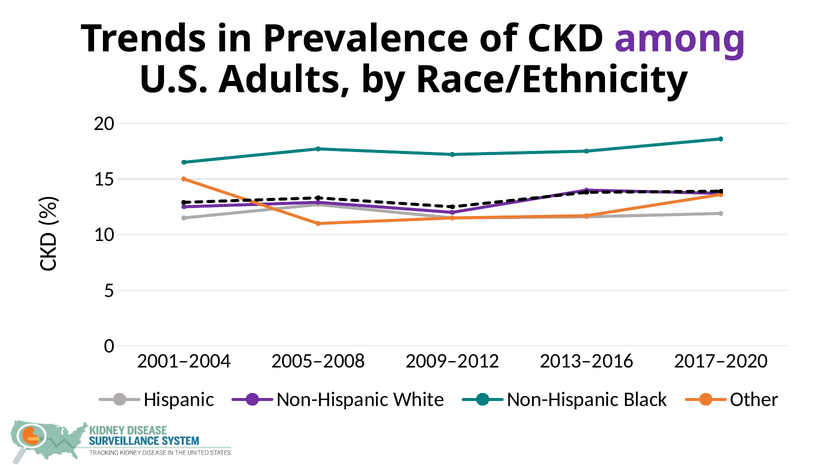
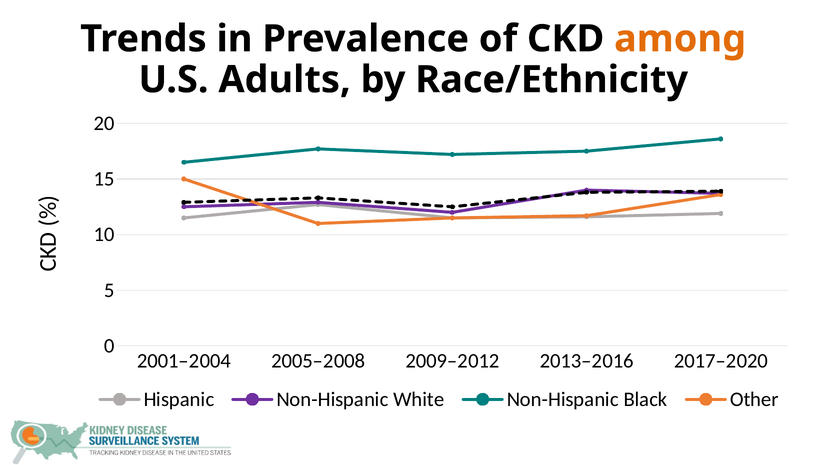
among colour: purple -> orange (680, 39)
